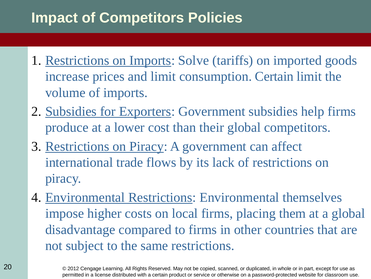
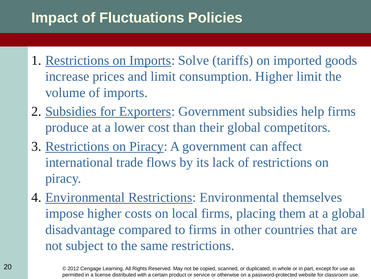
of Competitors: Competitors -> Fluctuations (142, 18)
consumption Certain: Certain -> Higher (274, 76)
